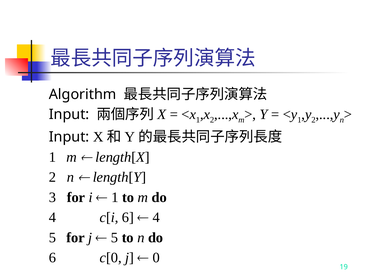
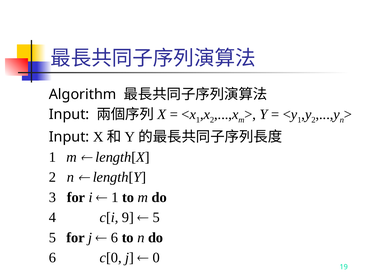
c[i 6: 6 -> 9 (128, 218)
4: 4 -> 5 (156, 218)
5: 5 -> 6 (115, 238)
